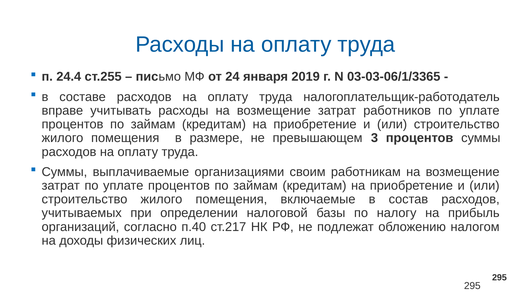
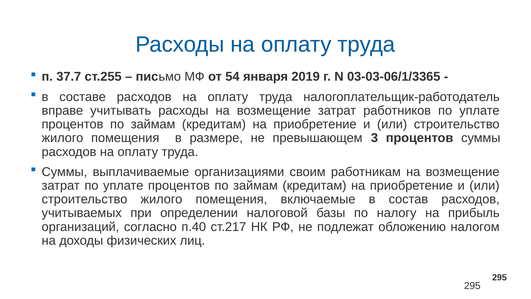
24.4: 24.4 -> 37.7 (69, 77)
24: 24 -> 54 (232, 77)
